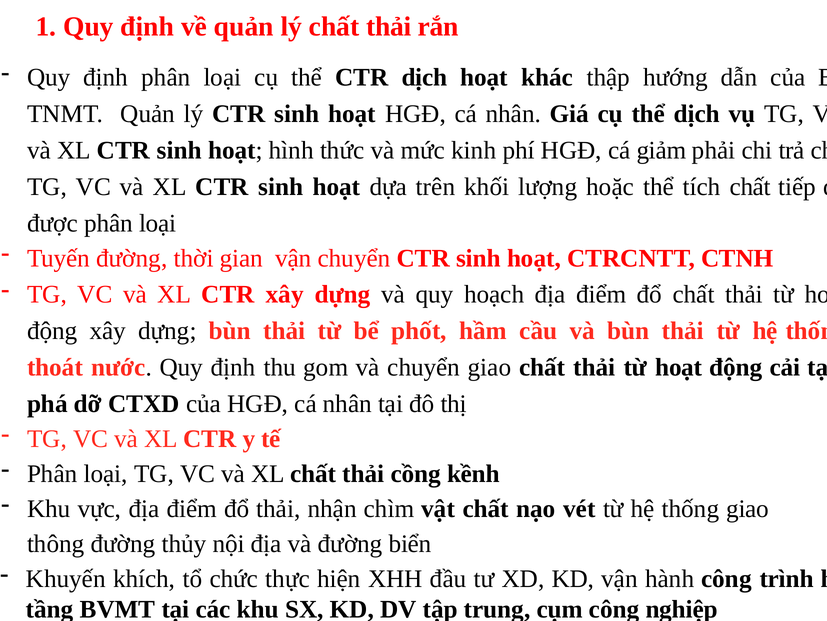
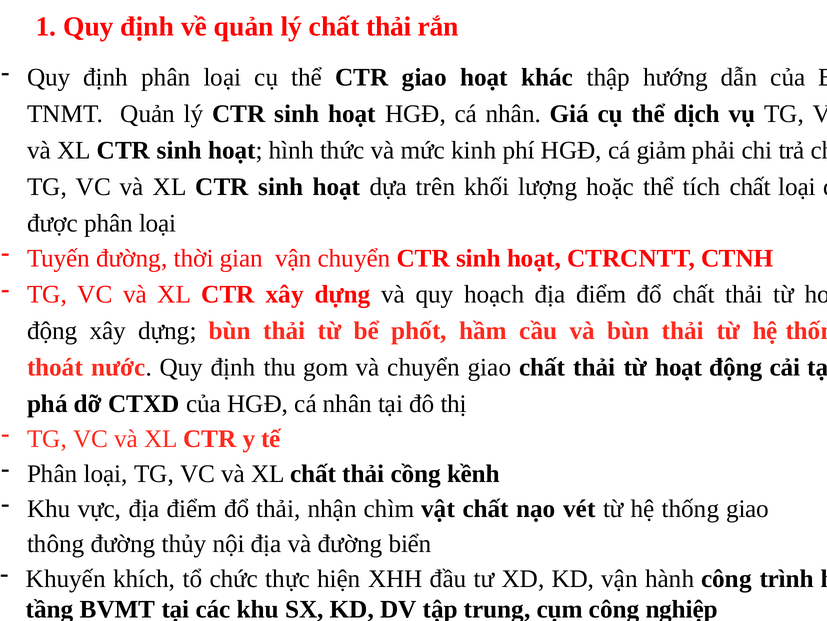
CTR dịch: dịch -> giao (424, 77)
chất tiếp: tiếp -> loại (797, 187)
